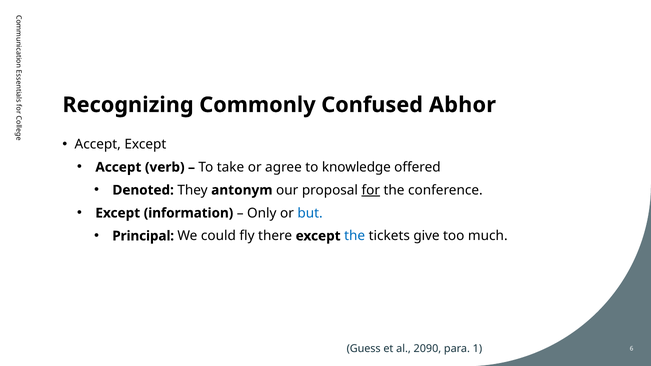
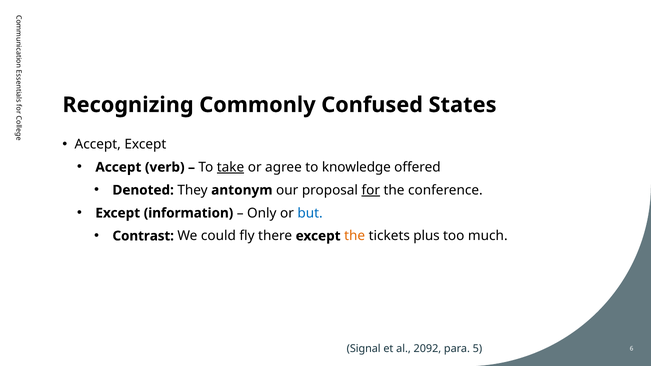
Abhor: Abhor -> States (463, 105)
take underline: none -> present (231, 167)
Principal: Principal -> Contrast (143, 236)
the colour: blue -> orange (355, 236)
give: give -> plus (427, 236)
Guess: Guess -> Signal (364, 349)
2090: 2090 -> 2092 (427, 349)
1: 1 -> 5 (477, 349)
